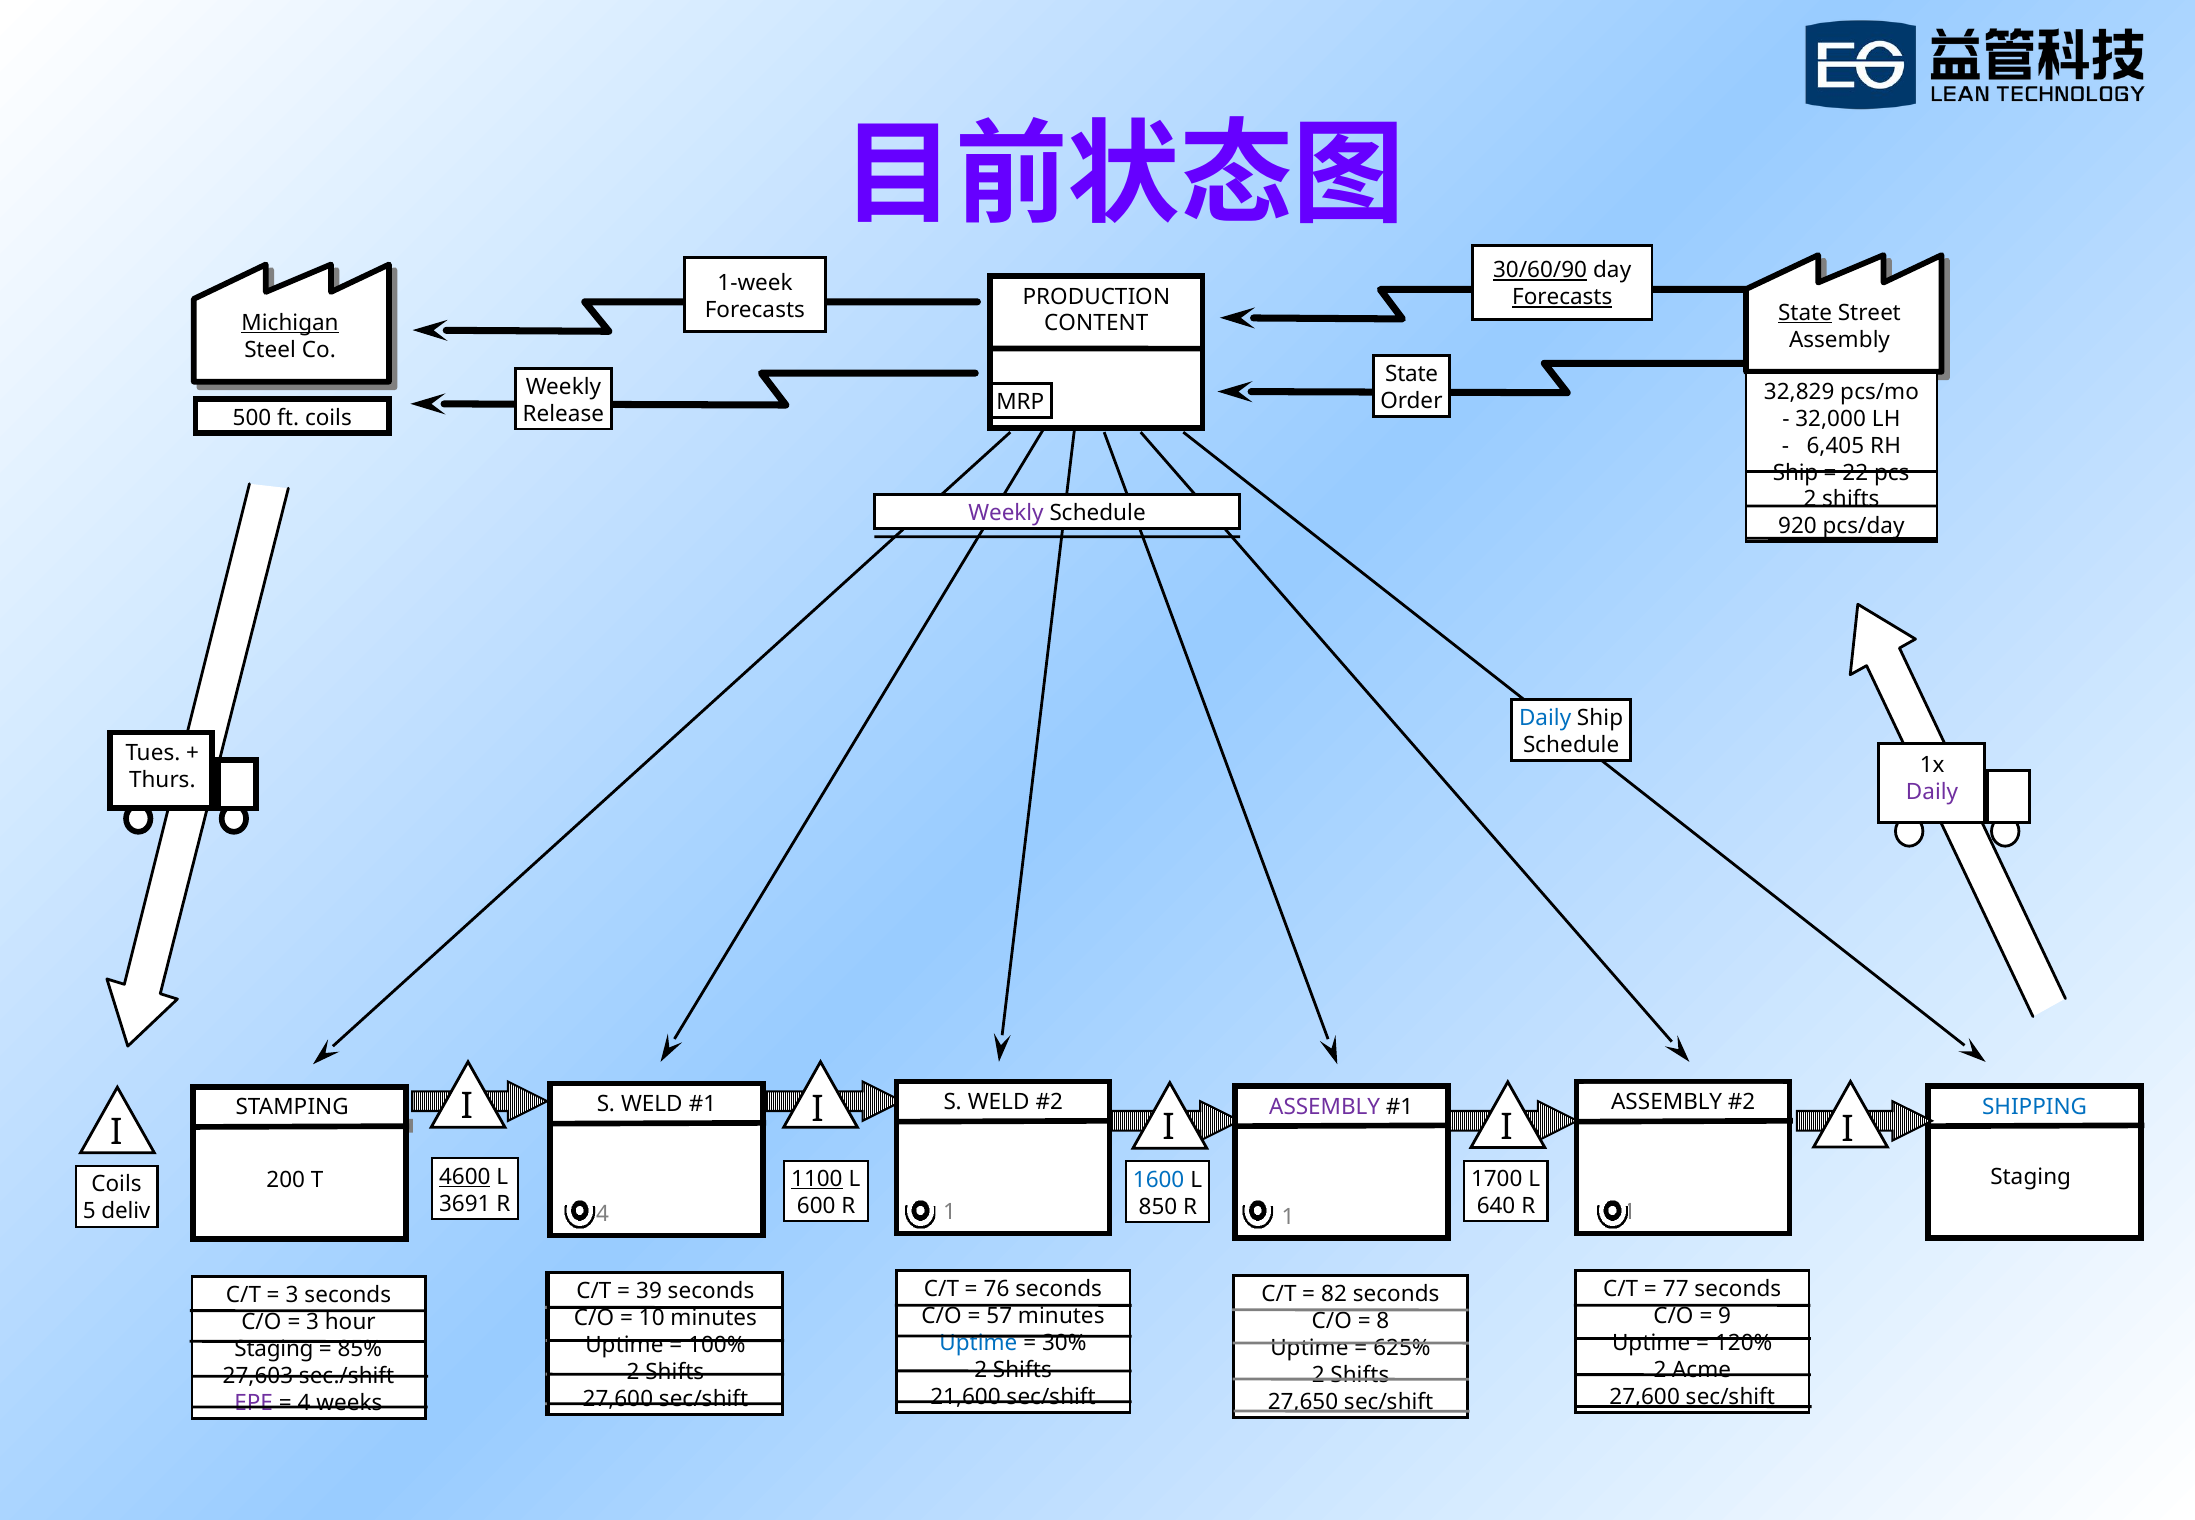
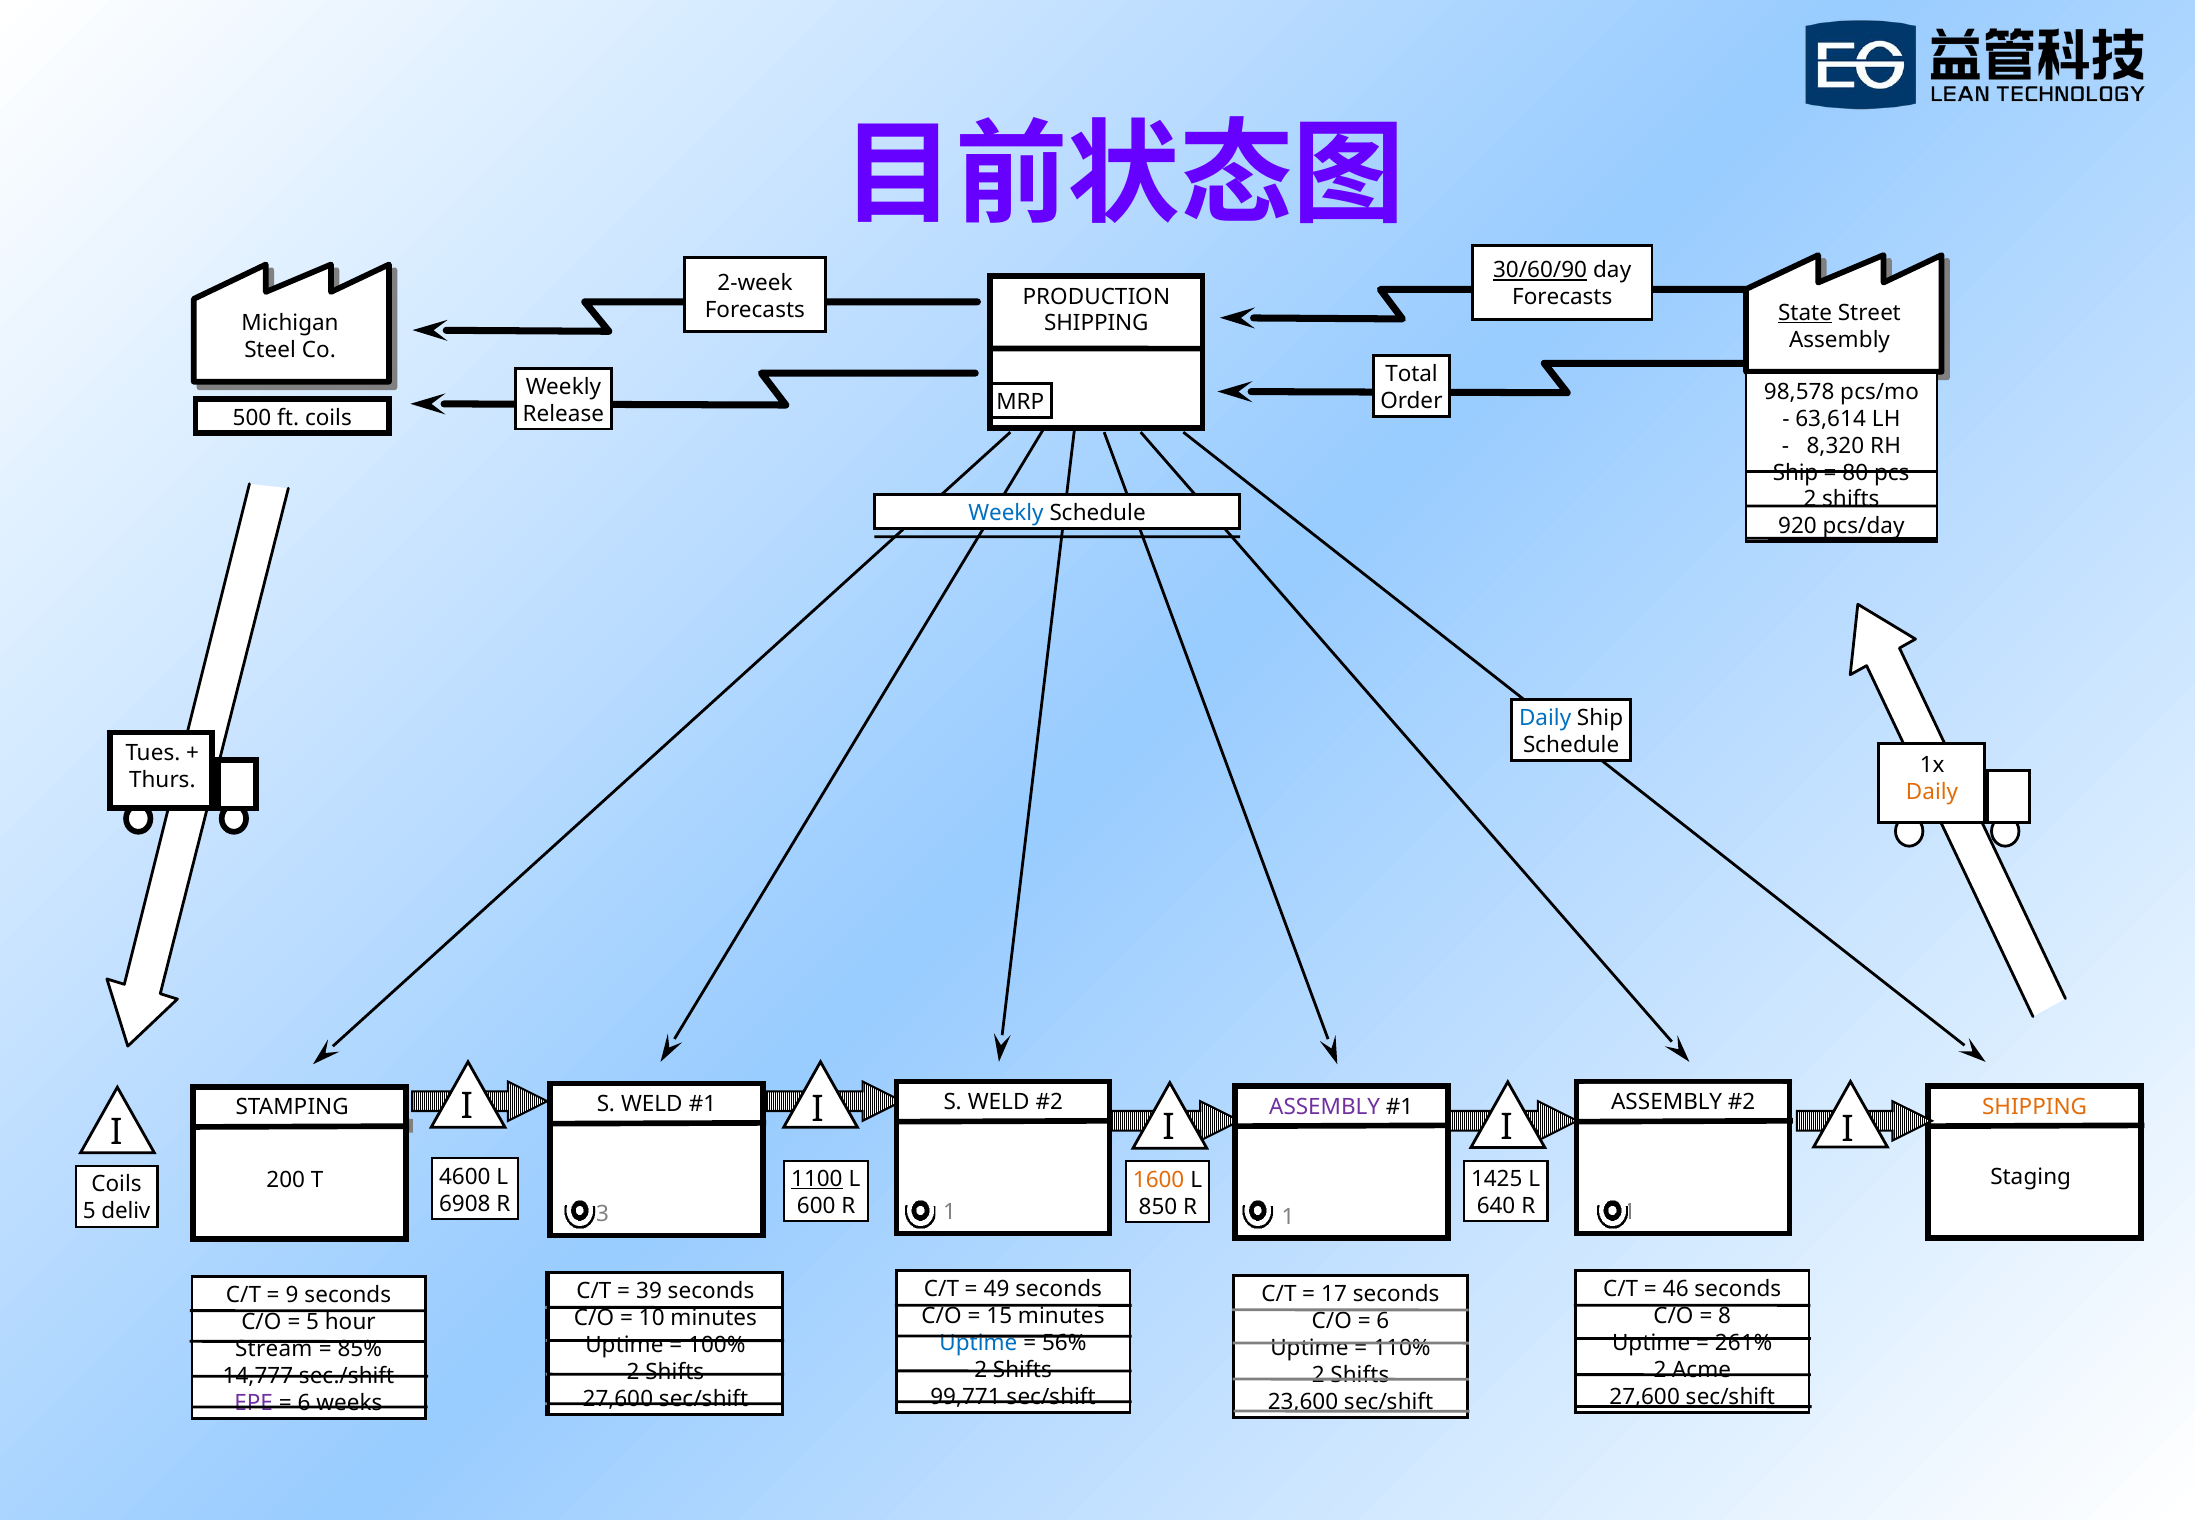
1-week: 1-week -> 2-week (755, 283)
Forecasts underline: present -> none (1562, 297)
Michigan underline: present -> none (290, 323)
CONTENT: CONTENT -> SHIPPING (1096, 323)
State: State -> Total (1412, 374)
32,829: 32,829 -> 98,578 (1799, 392)
32,000: 32,000 -> 63,614 (1831, 419)
6,405: 6,405 -> 8,320 (1835, 446)
22: 22 -> 80 (1855, 472)
Weekly colour: purple -> blue (1006, 513)
Daily colour: purple -> orange (1932, 792)
SHIPPING colour: blue -> orange (2035, 1107)
4600 underline: present -> none (465, 1176)
1700: 1700 -> 1425 (1497, 1179)
1600 colour: blue -> orange (1159, 1180)
3691: 3691 -> 6908 (465, 1203)
R 4: 4 -> 3 (602, 1214)
76: 76 -> 49 (997, 1289)
77: 77 -> 46 (1676, 1289)
82: 82 -> 17 (1334, 1294)
3: 3 -> 9 (292, 1295)
57: 57 -> 15 (999, 1316)
9: 9 -> 8 (1725, 1316)
8: 8 -> 6 (1383, 1321)
3: 3 -> 5 (312, 1322)
30%: 30% -> 56% (1064, 1343)
120%: 120% -> 261% (1744, 1343)
625%: 625% -> 110% (1402, 1348)
Staging: Staging -> Stream (274, 1349)
27,603: 27,603 -> 14,777 (258, 1376)
21,600: 21,600 -> 99,771 (966, 1397)
27,650: 27,650 -> 23,600 (1303, 1401)
4: 4 -> 6 (304, 1403)
